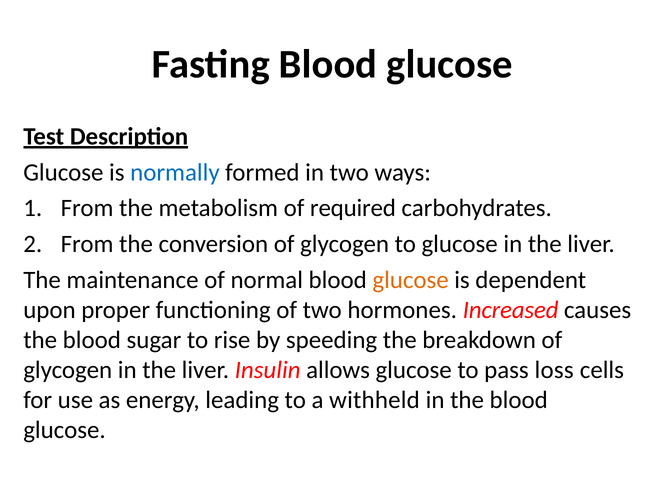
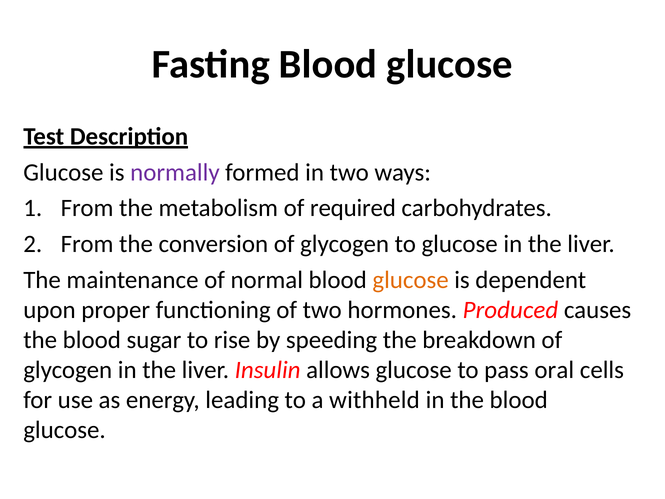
normally colour: blue -> purple (175, 172)
Increased: Increased -> Produced (511, 310)
loss: loss -> oral (554, 370)
